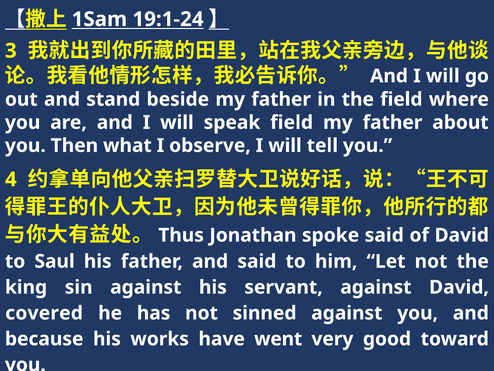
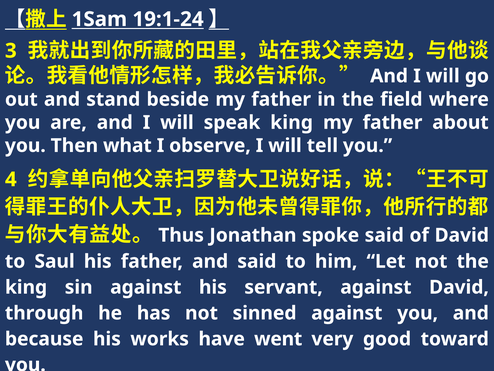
speak field: field -> king (292, 122)
covered: covered -> through (44, 313)
